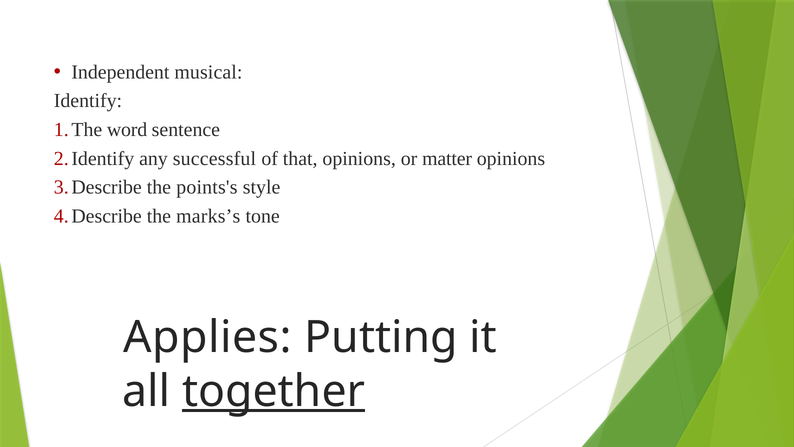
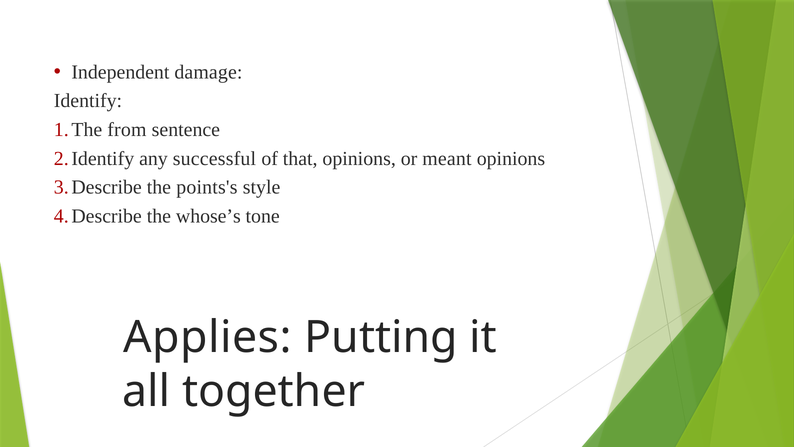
musical: musical -> damage (208, 72)
word: word -> from (127, 130)
matter: matter -> meant (447, 158)
marks’s: marks’s -> whose’s (208, 216)
together underline: present -> none (274, 391)
